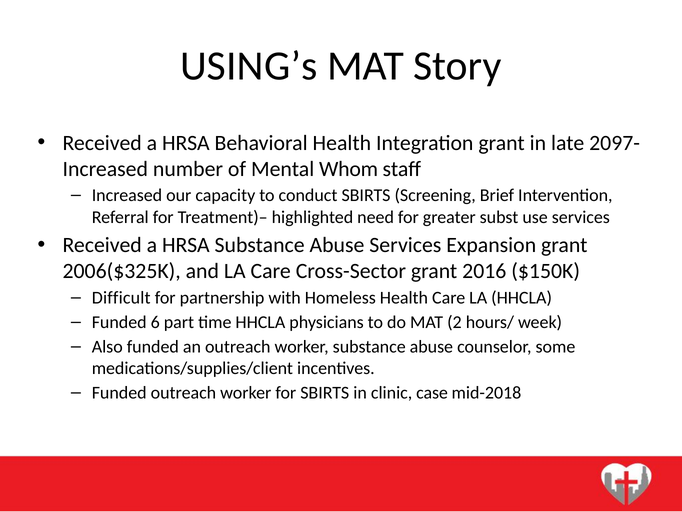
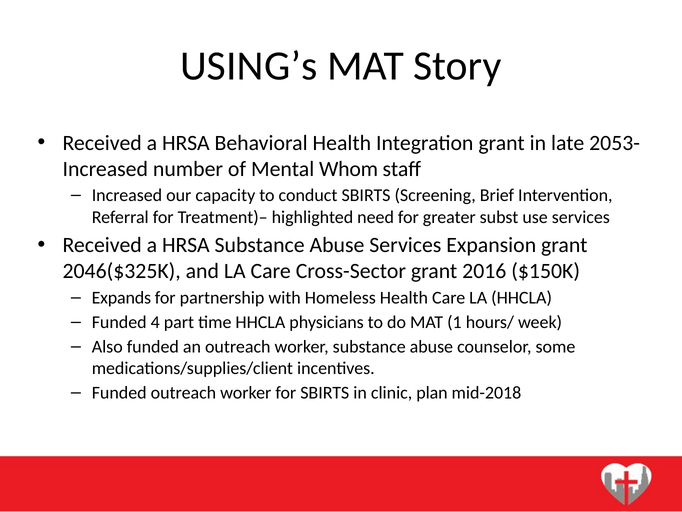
2097-: 2097- -> 2053- (615, 143)
2006($325K: 2006($325K -> 2046($325K (122, 271)
Difficult: Difficult -> Expands (121, 297)
6: 6 -> 4 (155, 322)
2: 2 -> 1 (454, 322)
case: case -> plan (432, 392)
